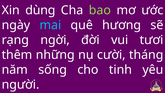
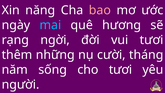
dùng: dùng -> năng (40, 10)
bao colour: light green -> pink (100, 10)
cho tinh: tinh -> tươi (121, 70)
